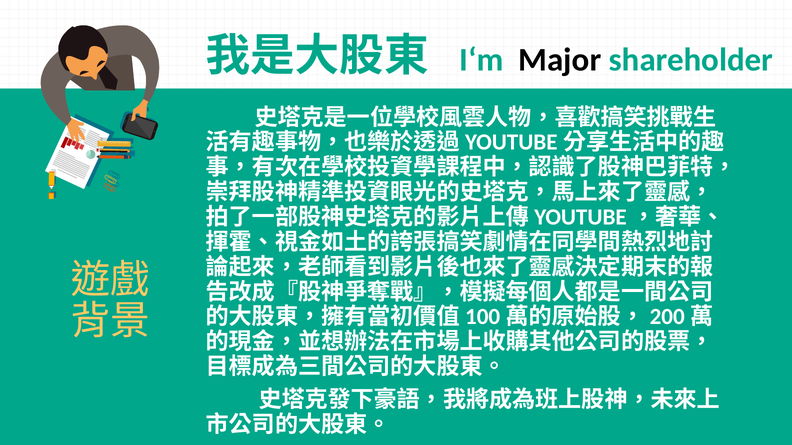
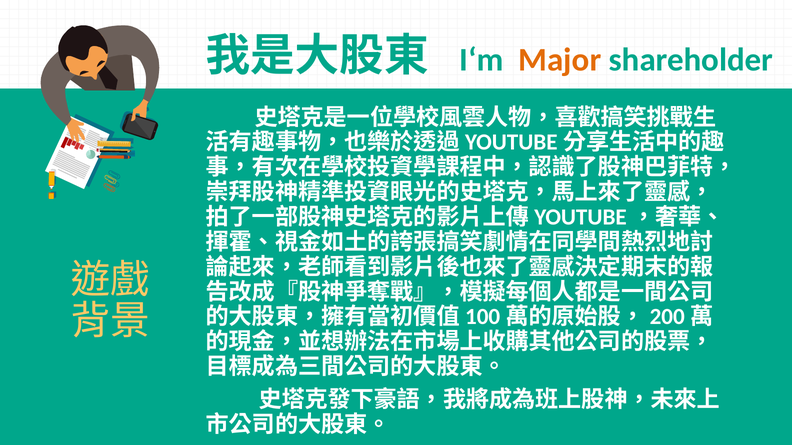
Major colour: black -> orange (560, 60)
